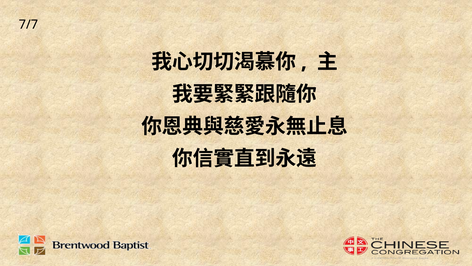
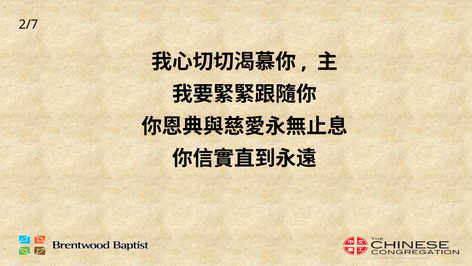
7/7: 7/7 -> 2/7 (28, 24)
